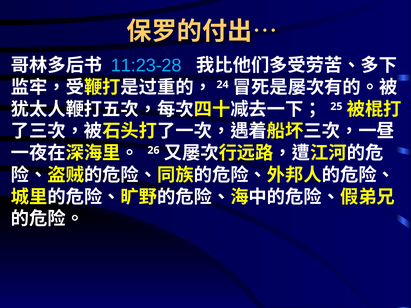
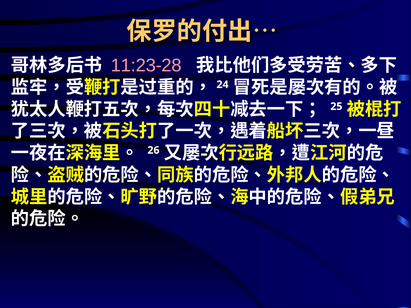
11:23-28 colour: light blue -> pink (146, 66)
